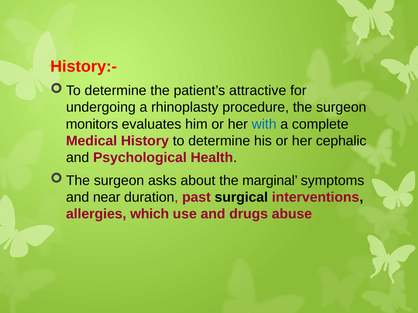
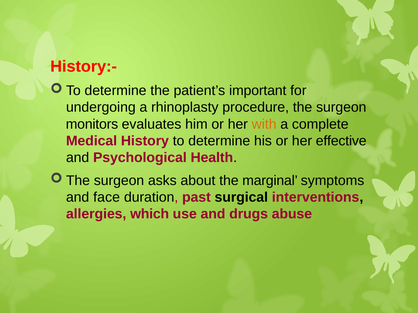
attractive: attractive -> important (258, 91)
with colour: blue -> orange (264, 124)
cephalic: cephalic -> effective (341, 141)
near: near -> face (107, 197)
